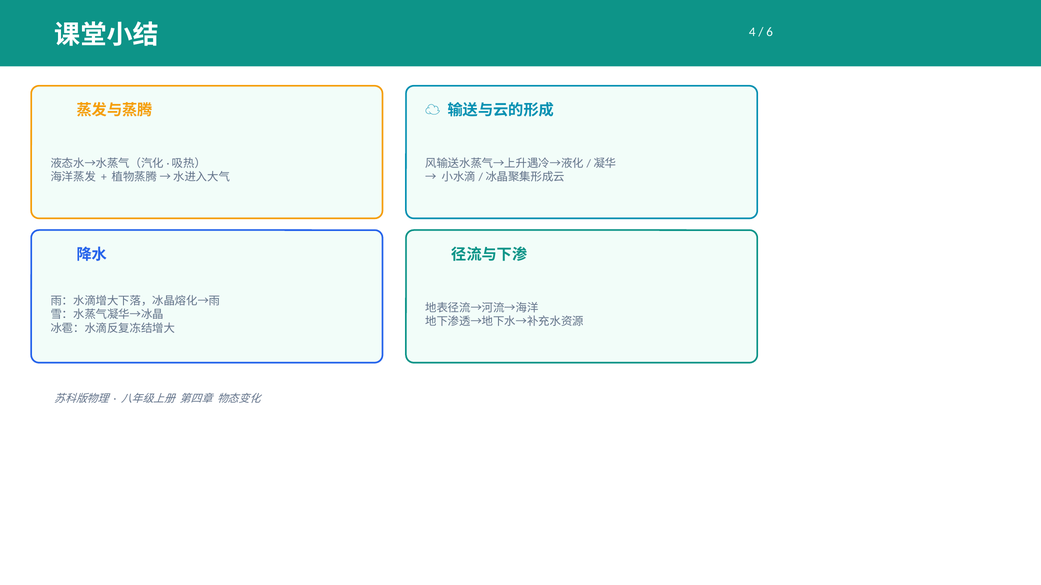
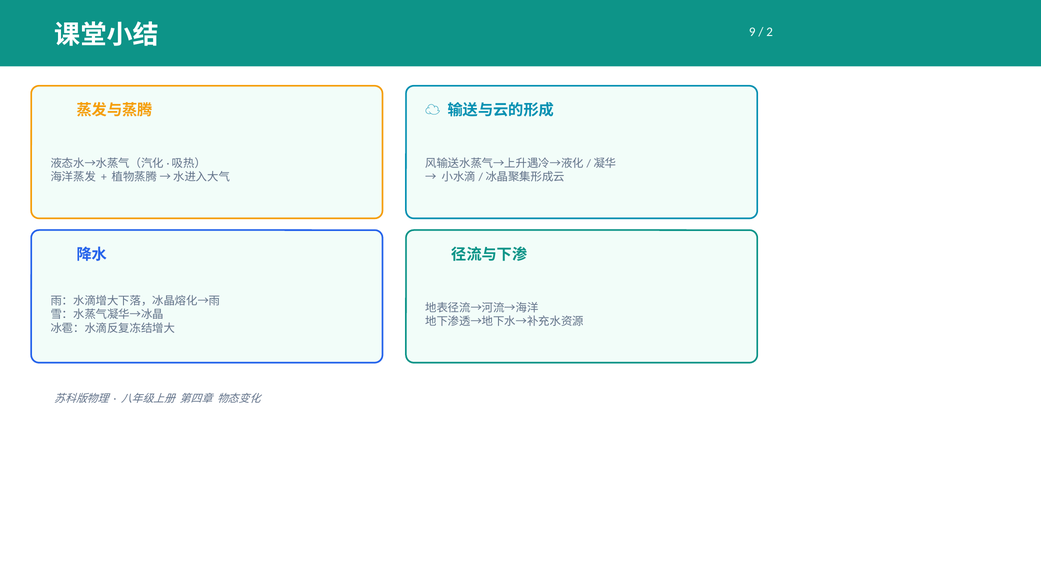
4: 4 -> 9 (752, 32)
6: 6 -> 2 (770, 32)
